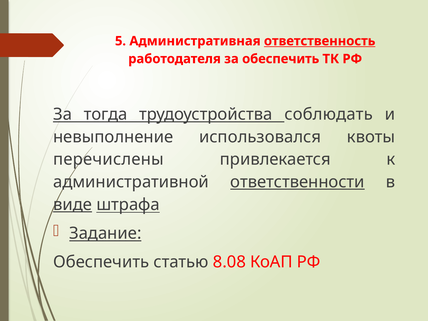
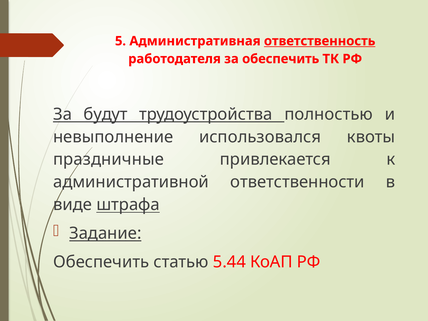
тогда: тогда -> будут (106, 114)
соблюдать: соблюдать -> полностью (329, 114)
перечислены: перечислены -> праздничные (109, 160)
ответственности underline: present -> none (297, 182)
виде underline: present -> none (73, 205)
8.08: 8.08 -> 5.44 (229, 262)
